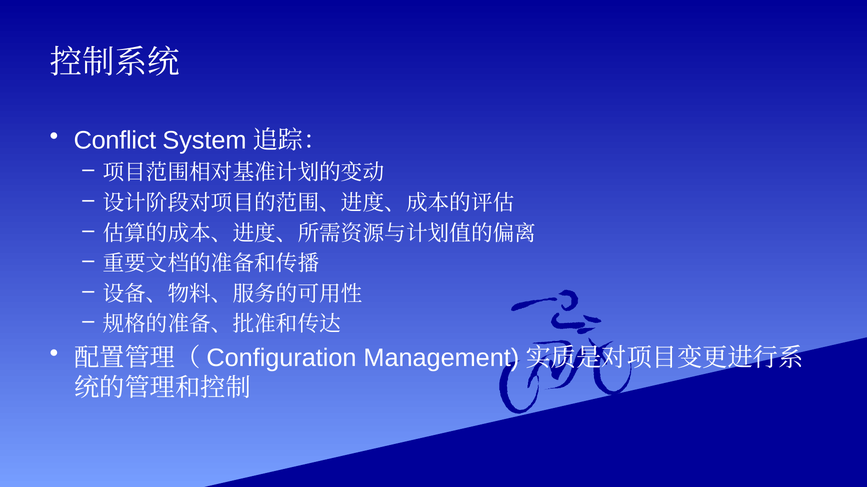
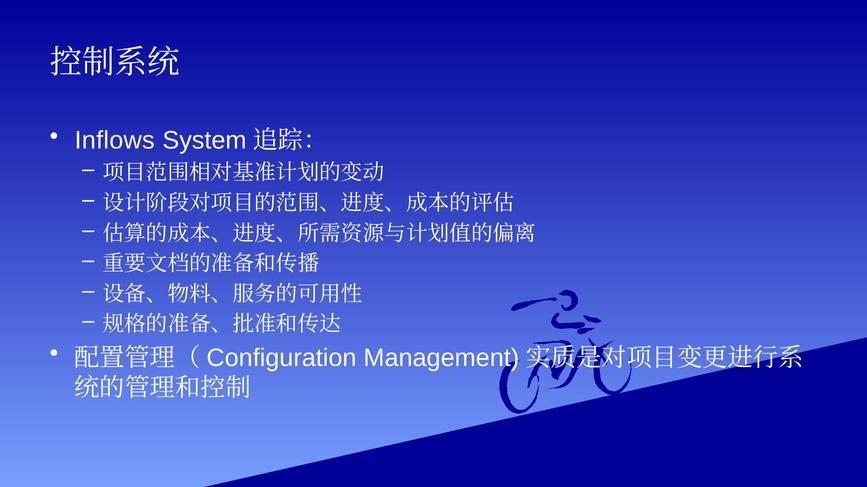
Conflict: Conflict -> Inflows (115, 141)
